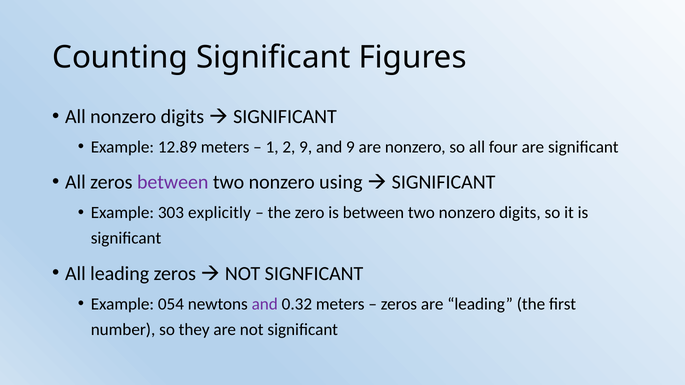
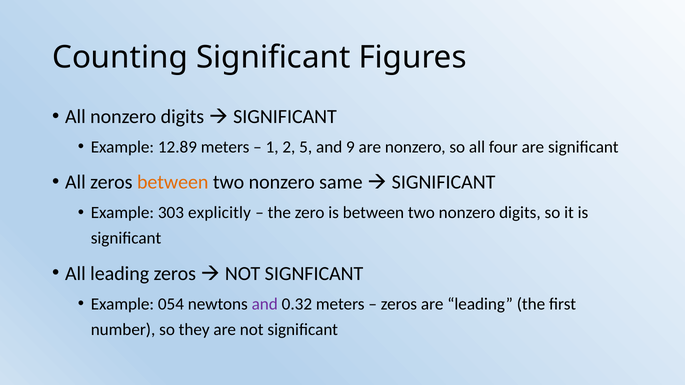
2 9: 9 -> 5 (306, 147)
between colour: purple -> orange (173, 182)
using: using -> same (341, 182)
